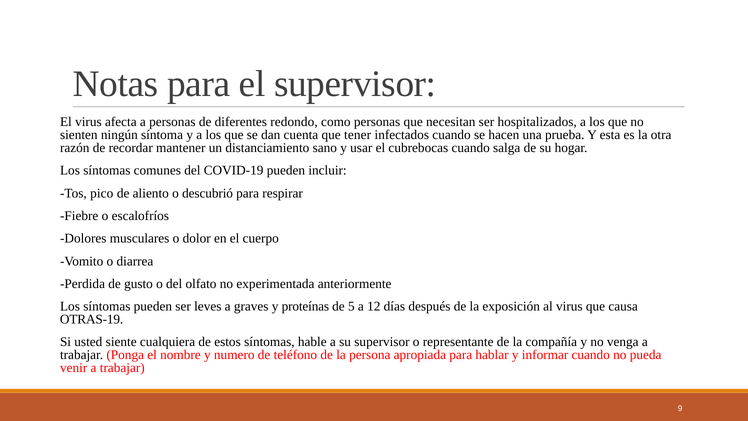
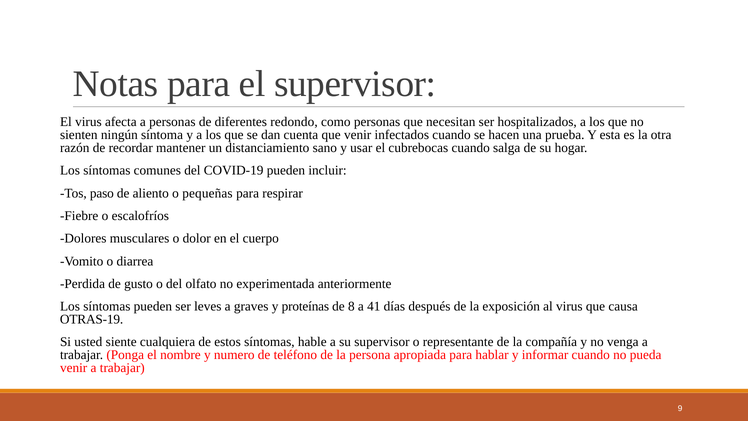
que tener: tener -> venir (358, 135)
pico: pico -> paso (102, 193)
descubrió: descubrió -> pequeñas (207, 193)
5: 5 -> 8 (351, 306)
12: 12 -> 41 (374, 306)
